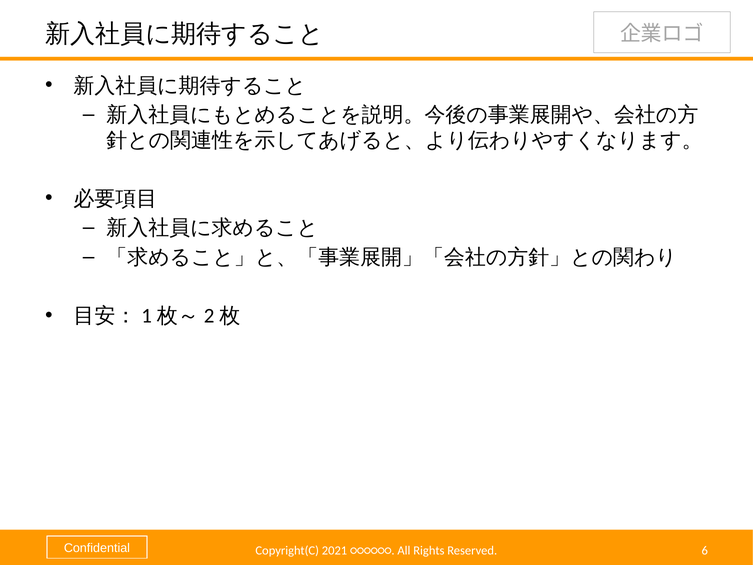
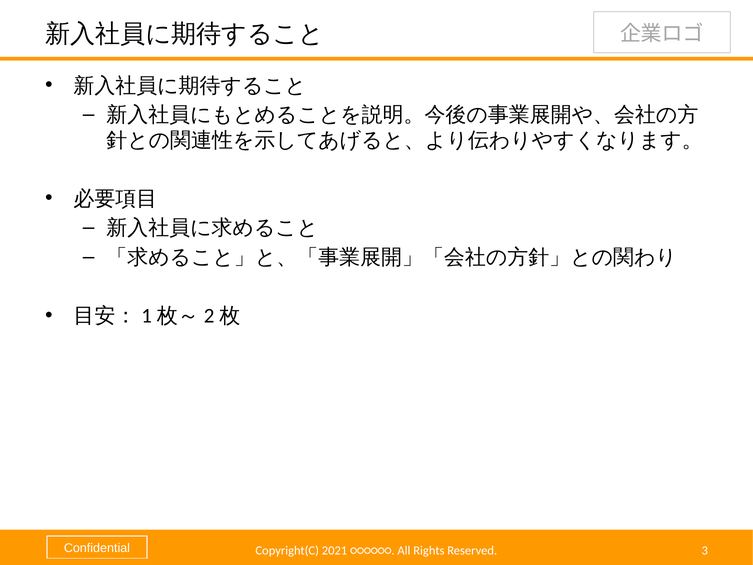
6: 6 -> 3 (705, 550)
